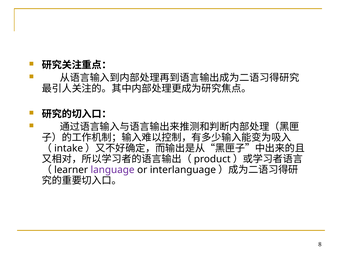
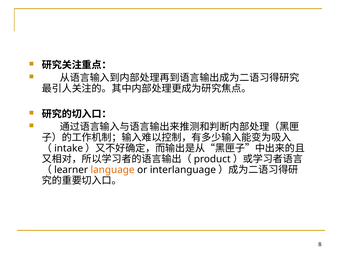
language colour: purple -> orange (113, 170)
